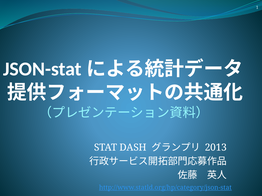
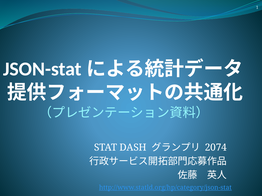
2013: 2013 -> 2074 (216, 148)
